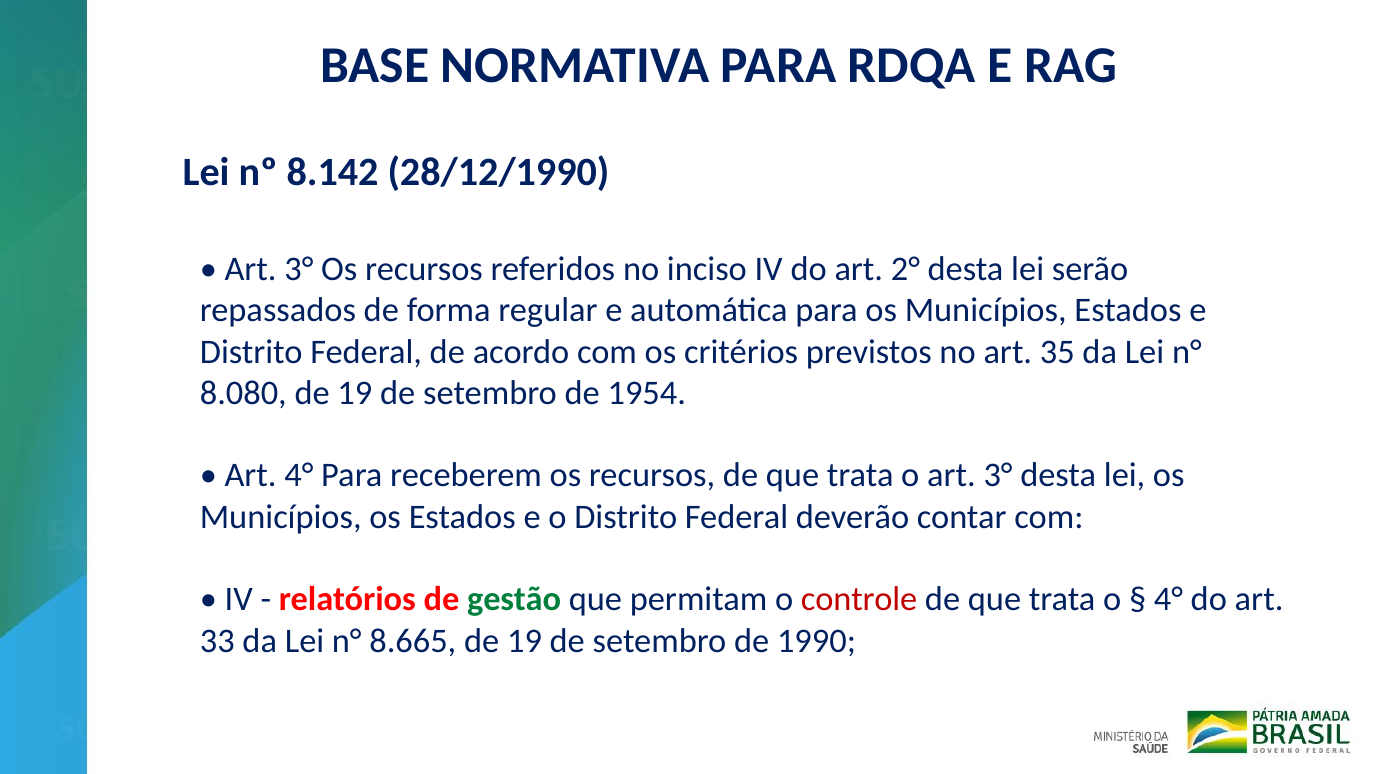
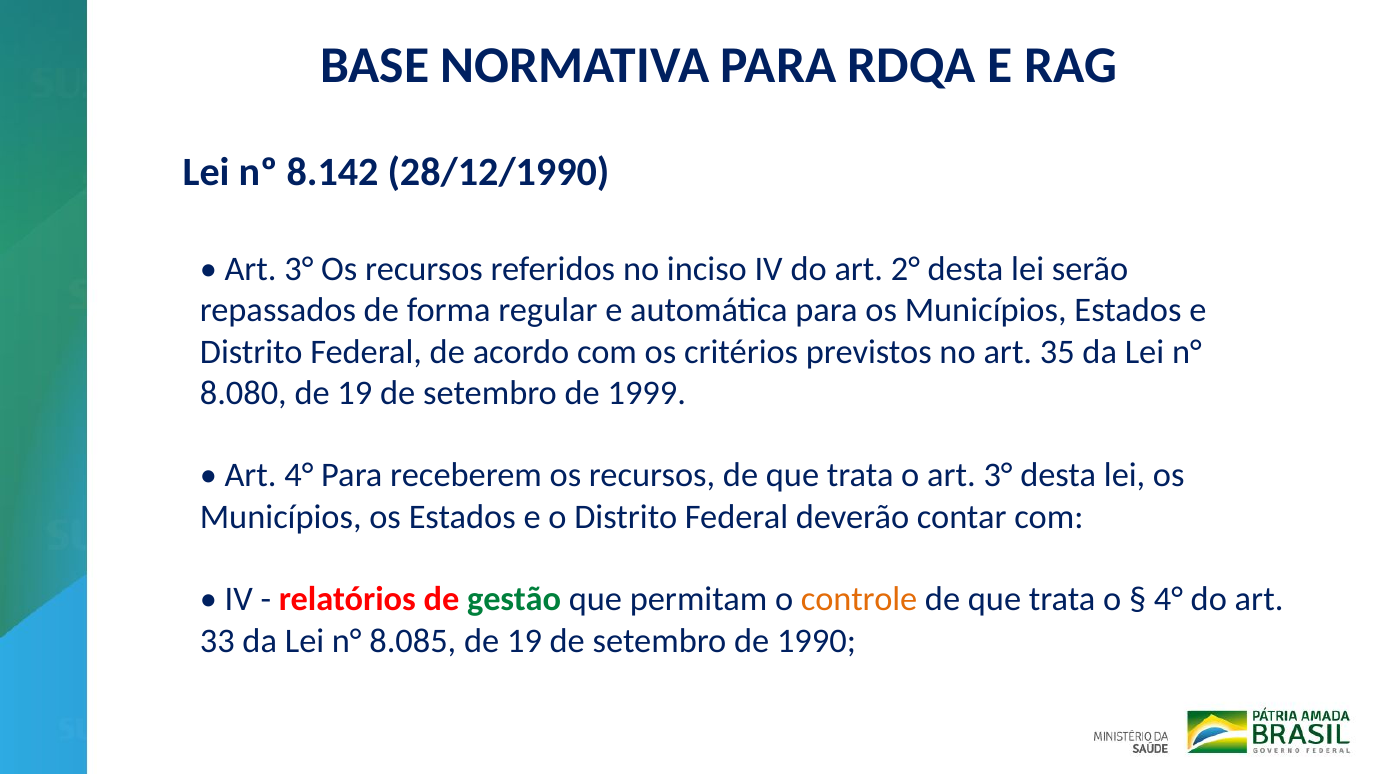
1954: 1954 -> 1999 (647, 393)
controle colour: red -> orange (859, 599)
8.665: 8.665 -> 8.085 (413, 641)
